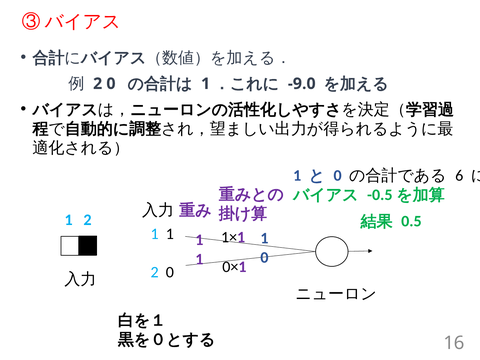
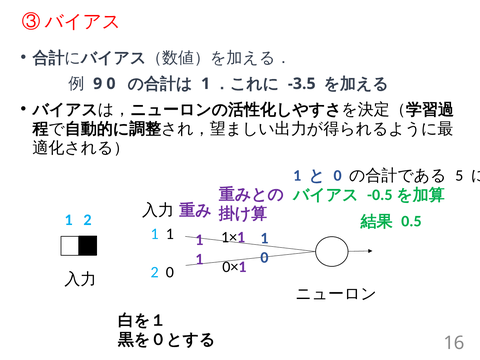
2: 2 -> 9 (98, 84)
-9.0: -9.0 -> -3.5 (302, 84)
6: 6 -> 5 (459, 176)
